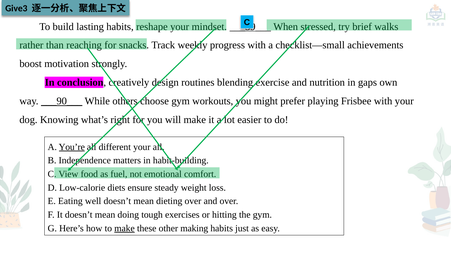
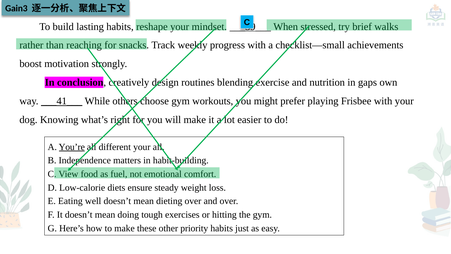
Give3: Give3 -> Gain3 (16, 8)
___90___: ___90___ -> ___41___ (62, 101)
make underline: present -> none (124, 228)
making: making -> priority (194, 228)
